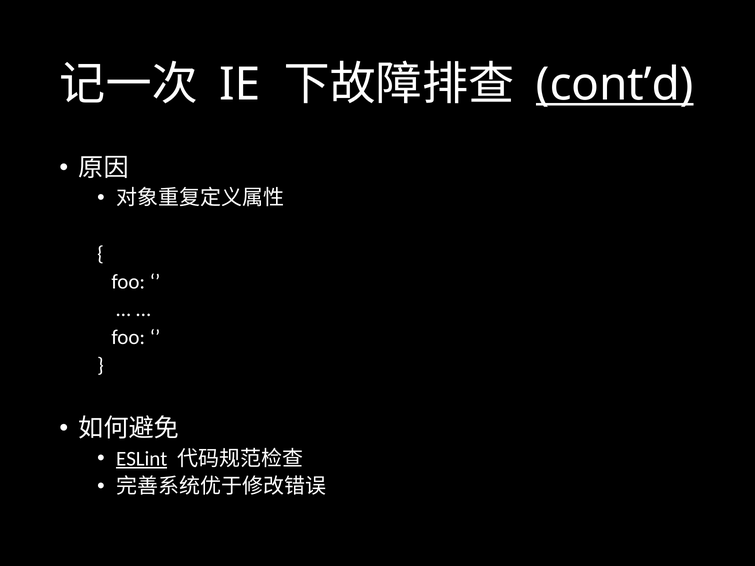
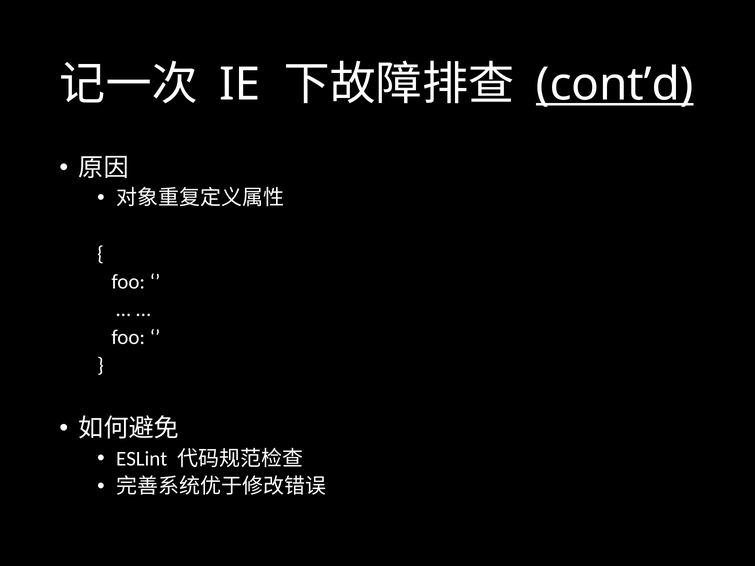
ESLint underline: present -> none (142, 459)
